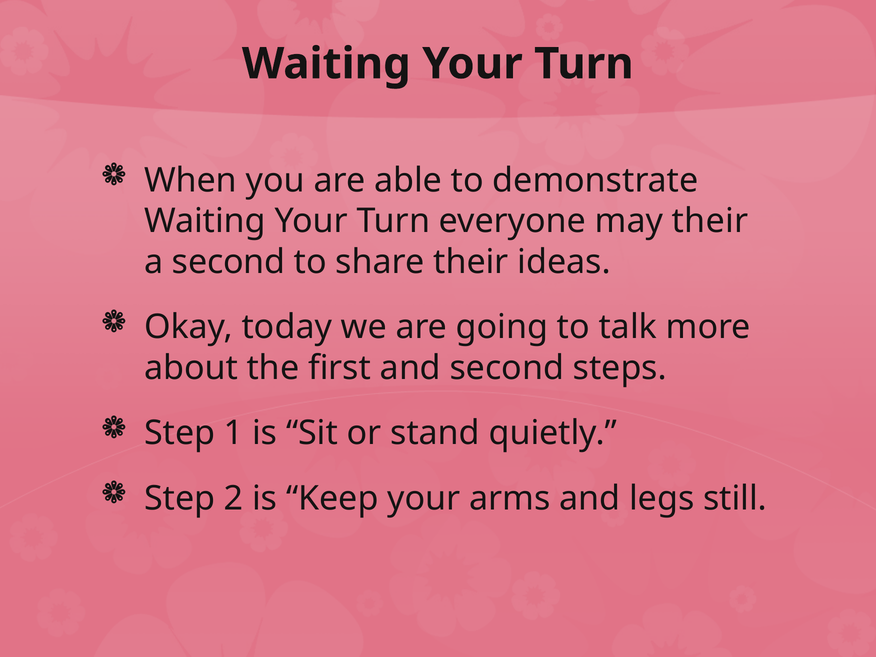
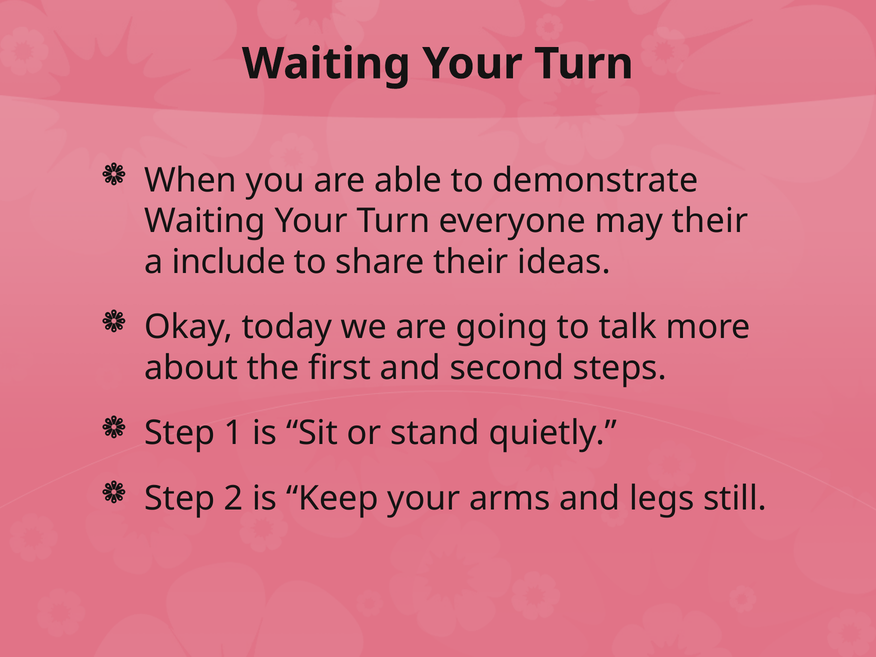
a second: second -> include (229, 262)
